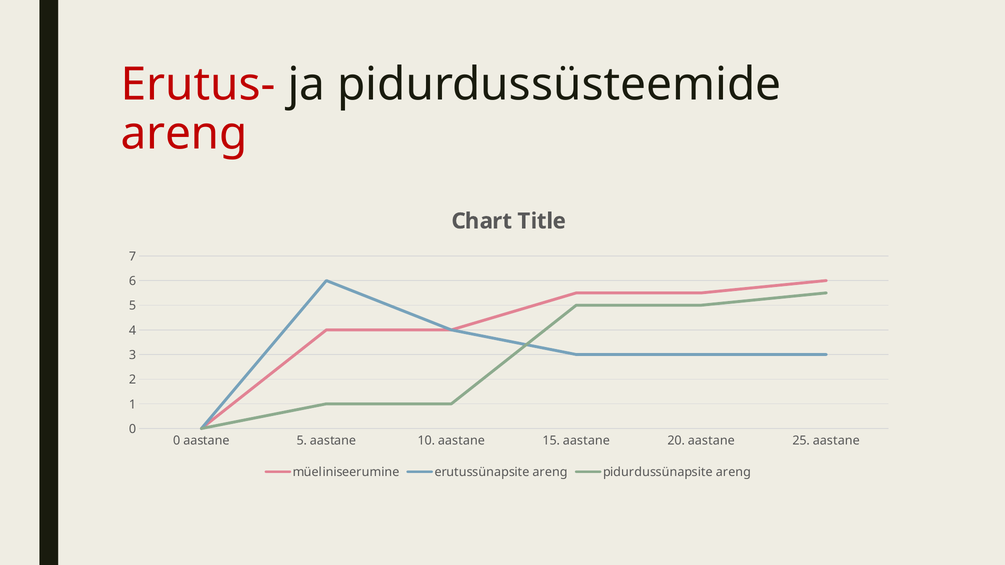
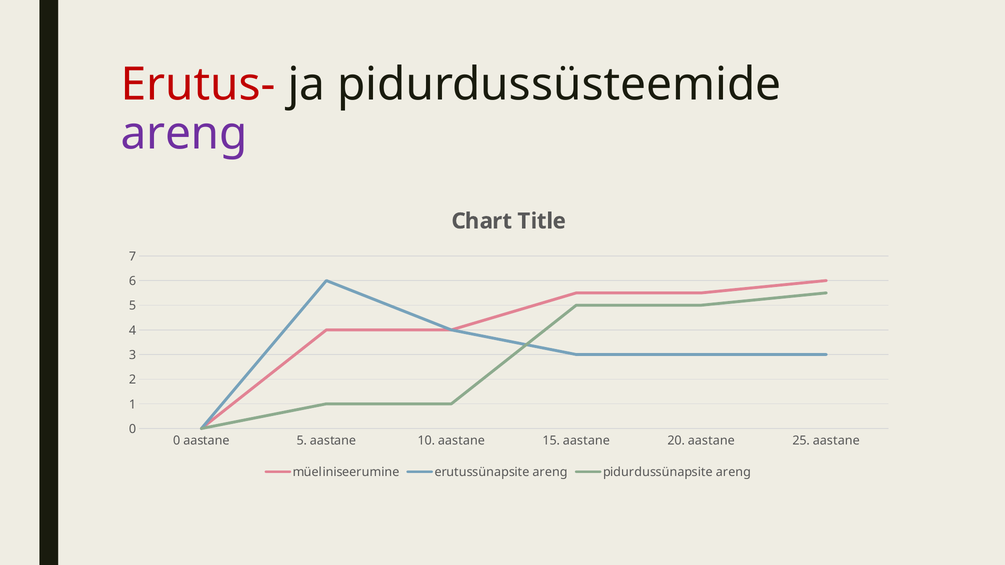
areng colour: red -> purple (184, 134)
